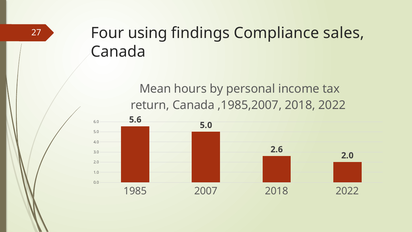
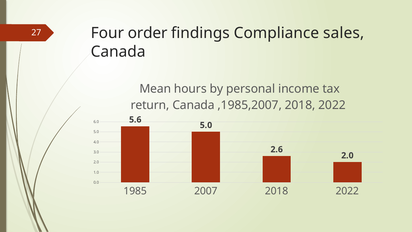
using: using -> order (148, 33)
